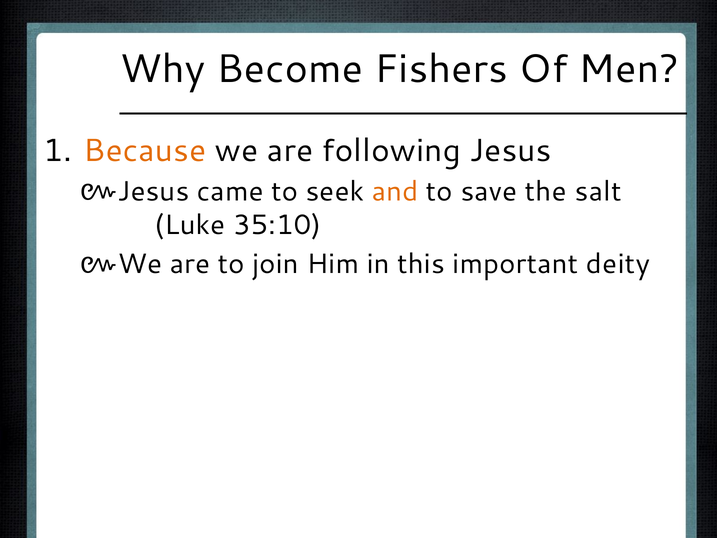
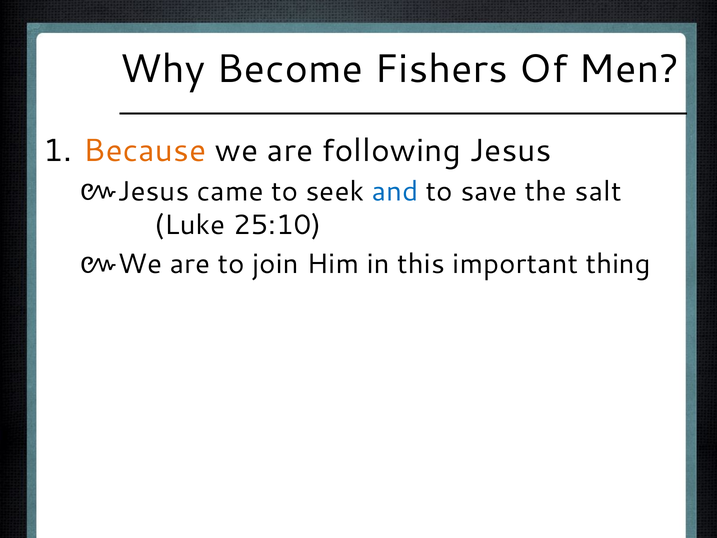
and colour: orange -> blue (395, 192)
35:10: 35:10 -> 25:10 (277, 225)
deity: deity -> thing (618, 264)
